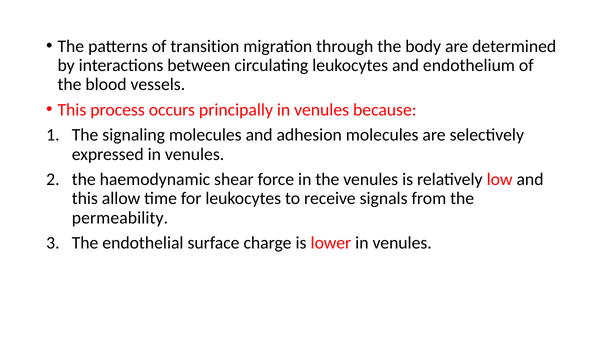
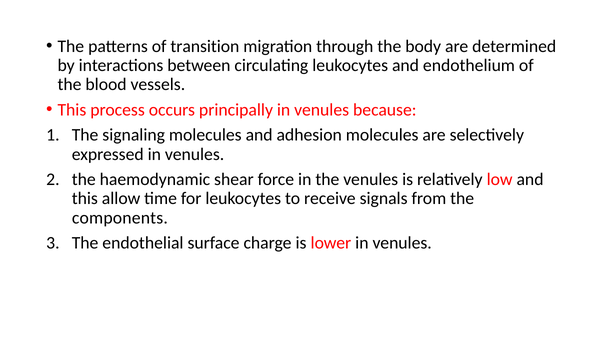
permeability: permeability -> components (120, 218)
